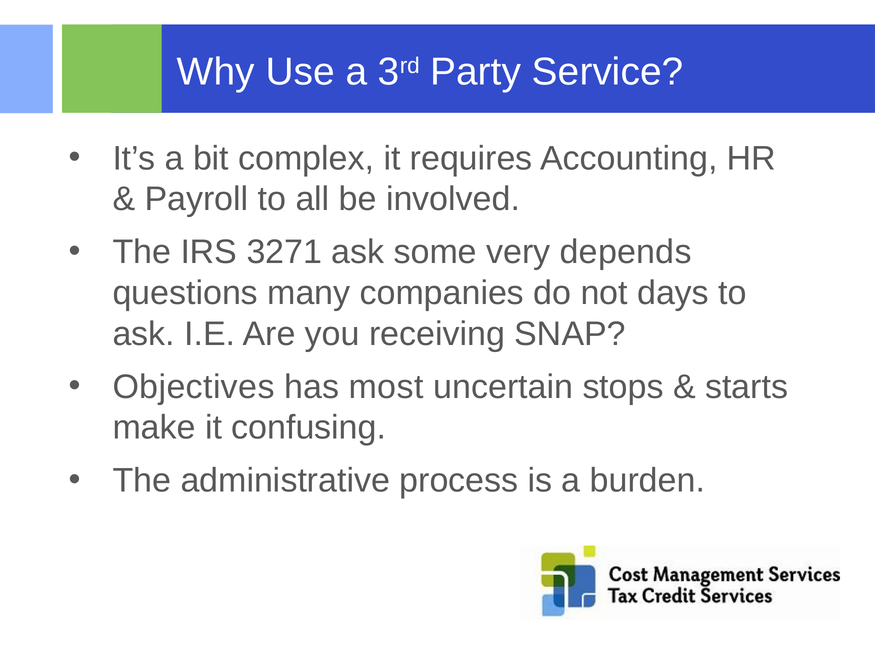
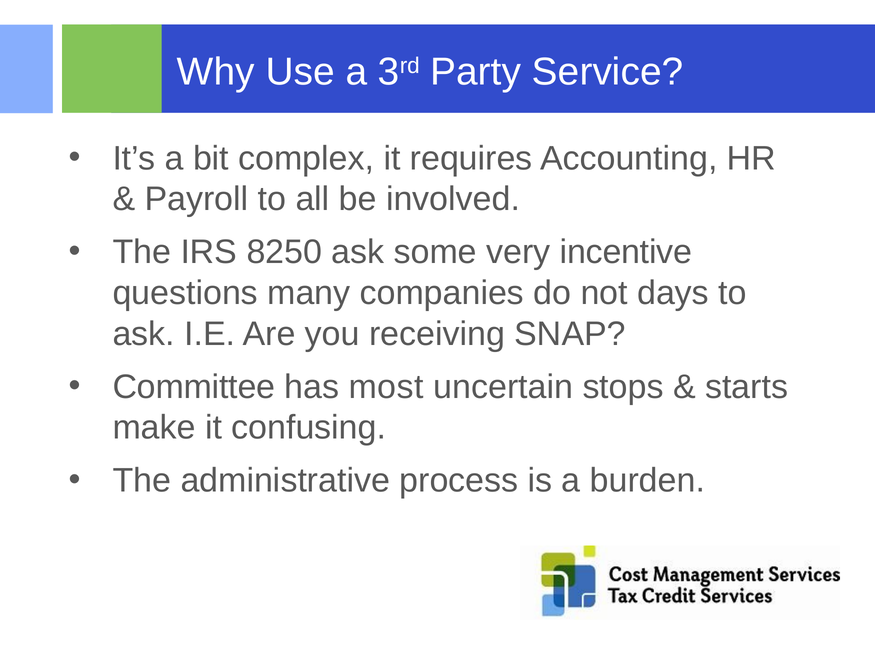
3271: 3271 -> 8250 (284, 252)
depends: depends -> incentive (626, 252)
Objectives: Objectives -> Committee (194, 387)
